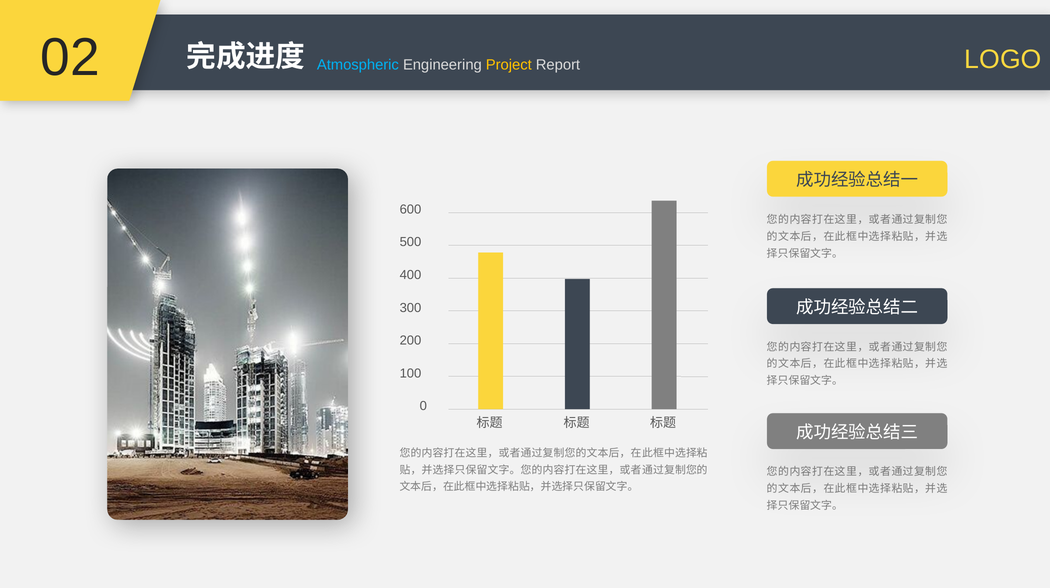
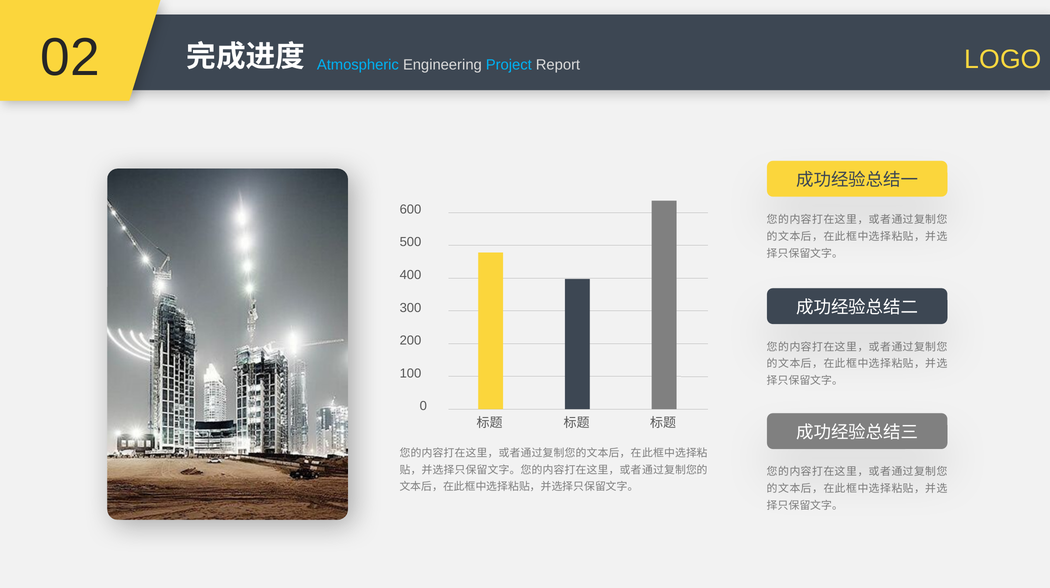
Project colour: yellow -> light blue (509, 65)
